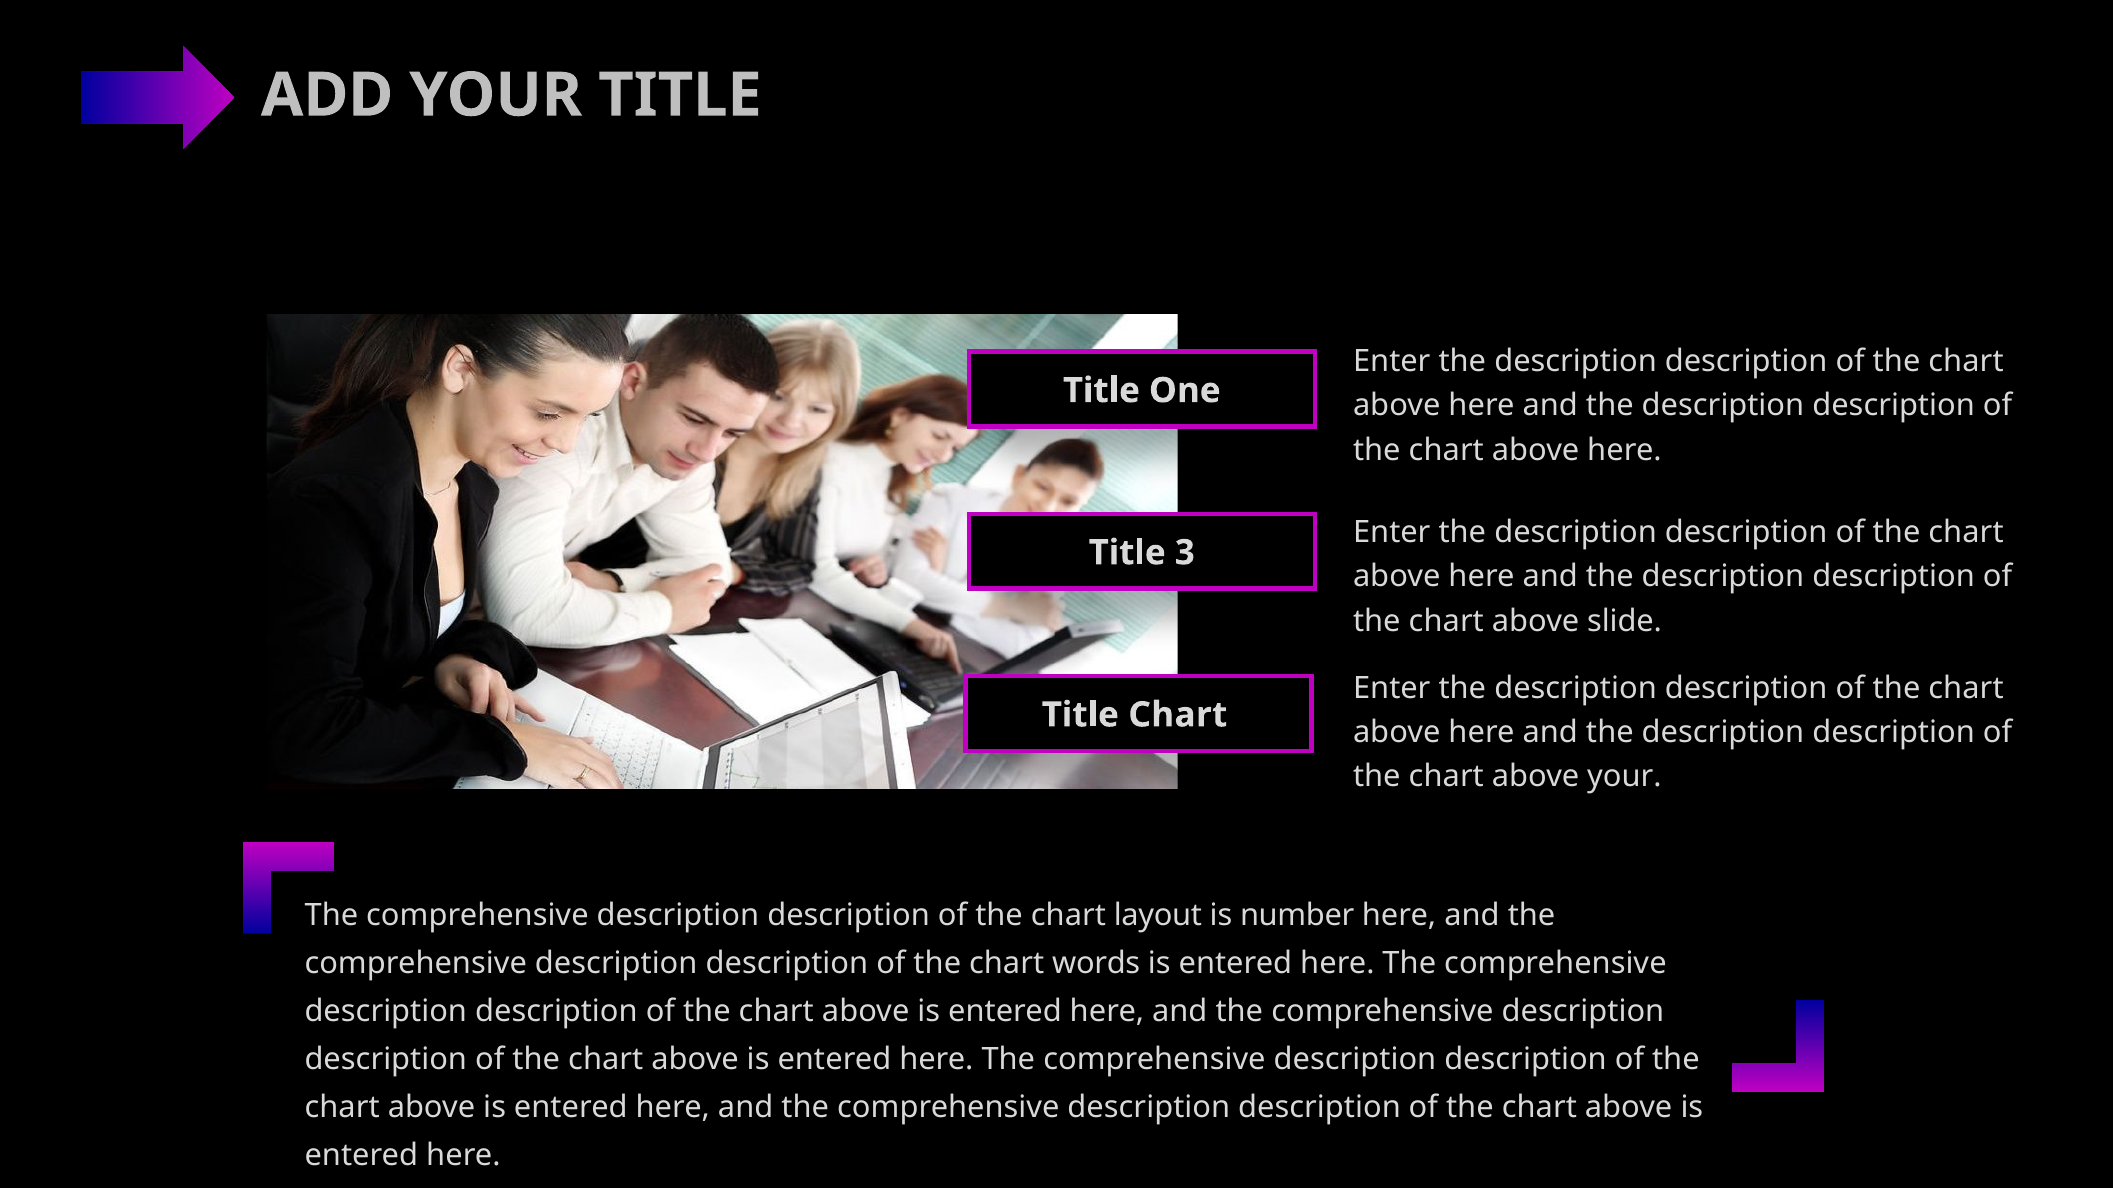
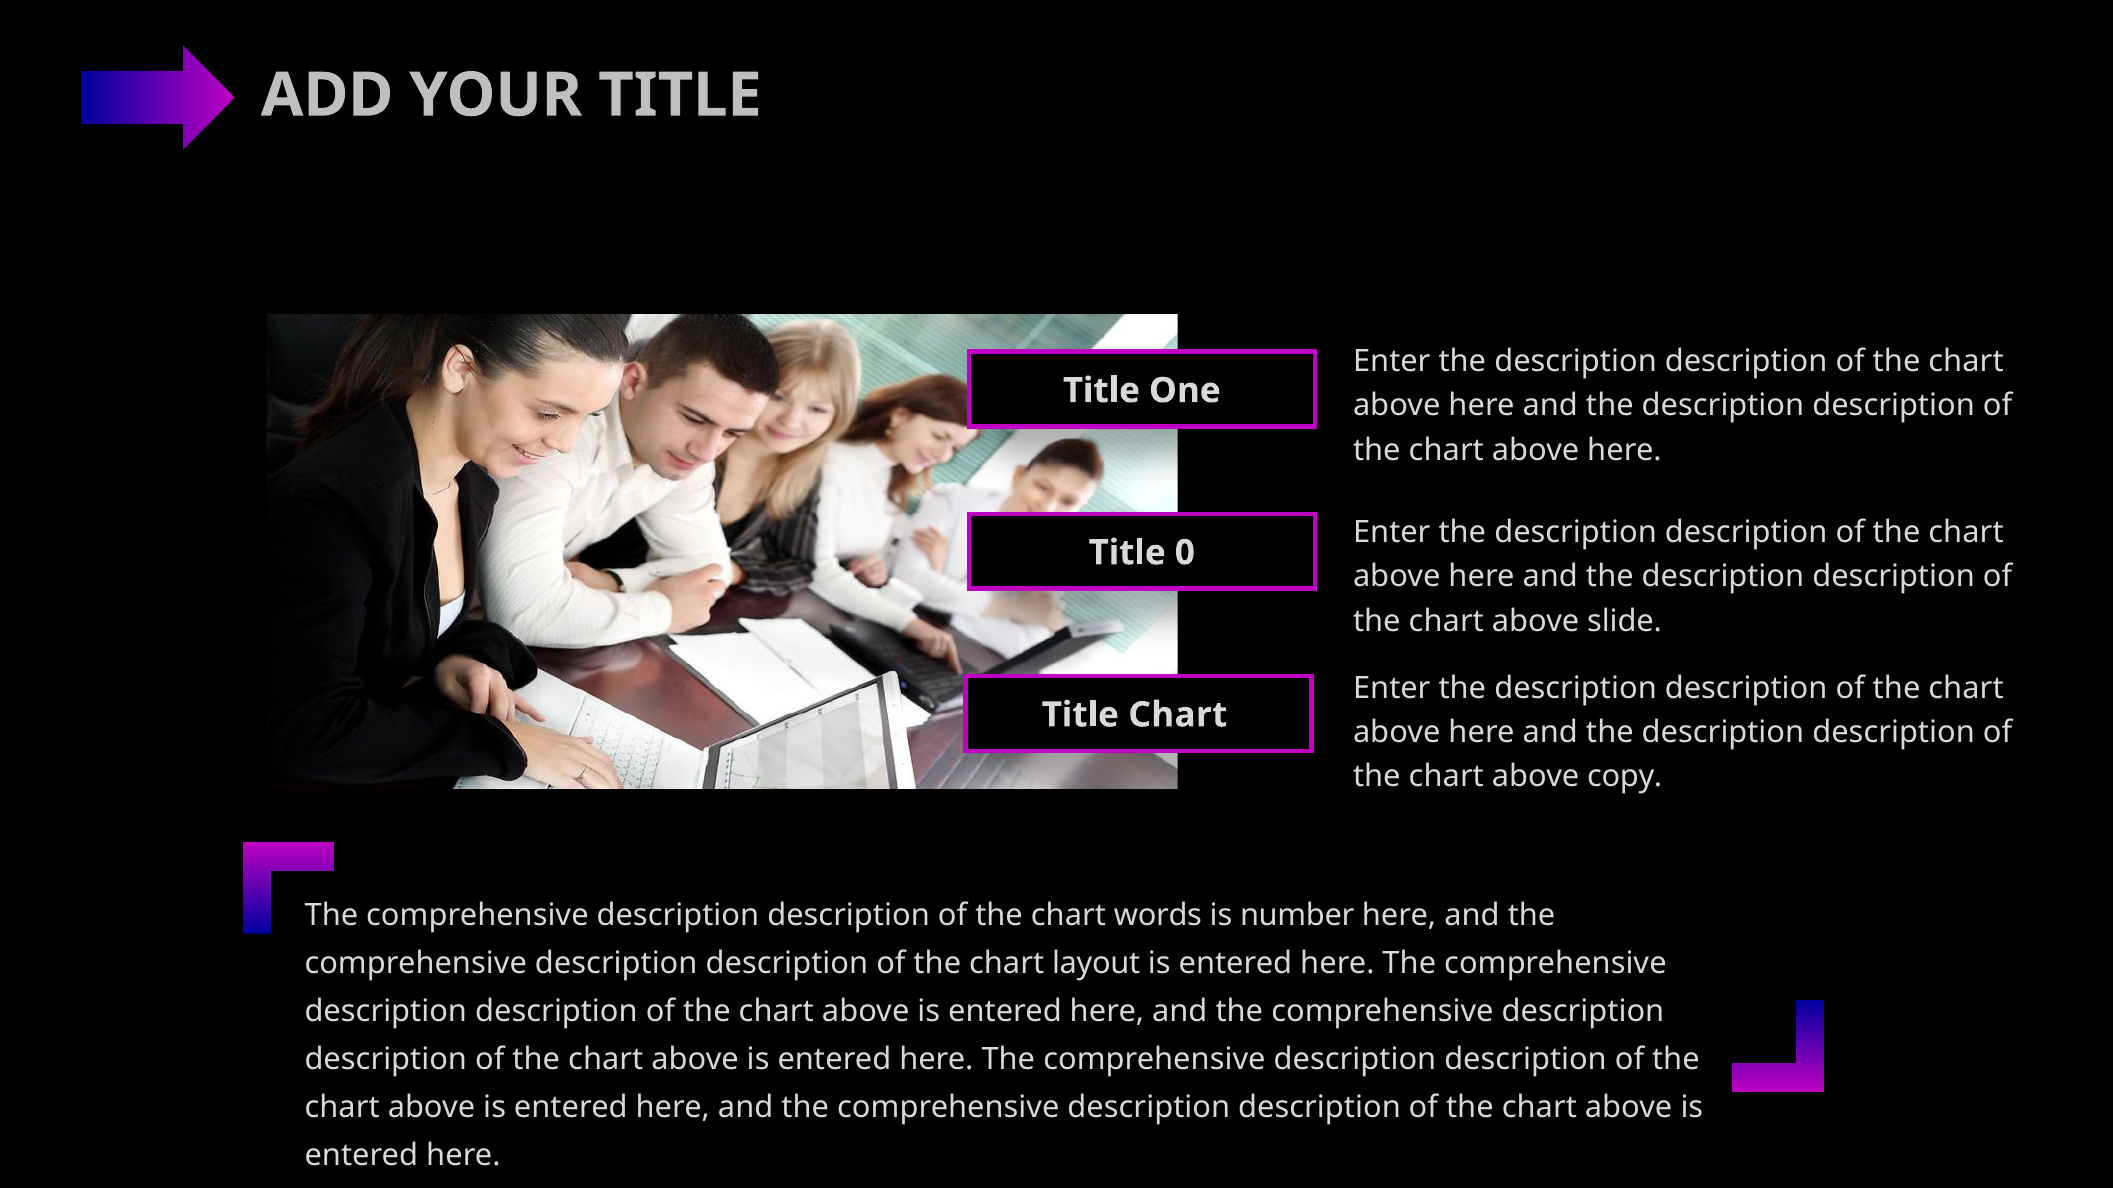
3: 3 -> 0 (1185, 553)
above your: your -> copy (1625, 777)
layout: layout -> words (1158, 916)
words: words -> layout (1096, 964)
